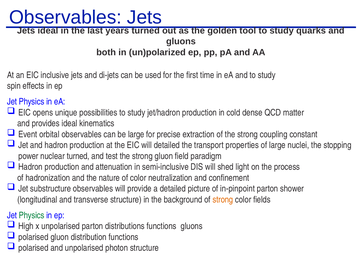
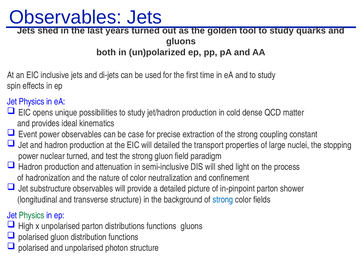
Jets ideal: ideal -> shed (48, 31)
Event orbital: orbital -> power (49, 134)
be large: large -> case (136, 134)
strong colour: orange -> blue (223, 199)
